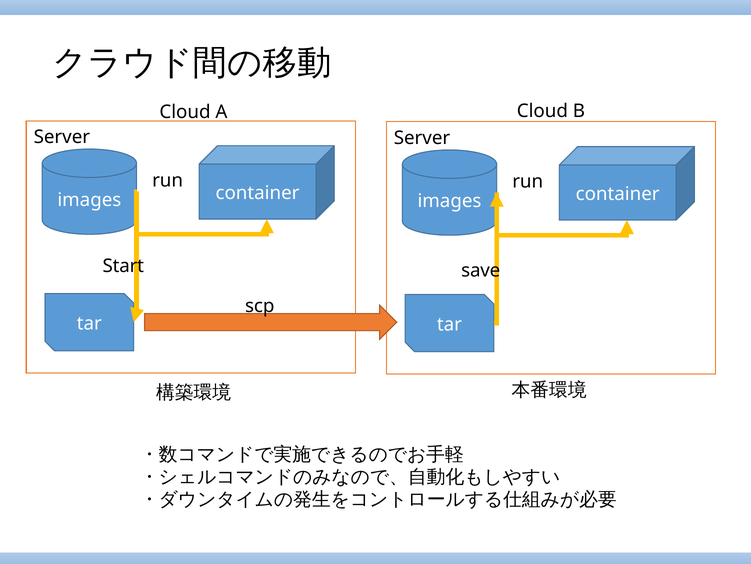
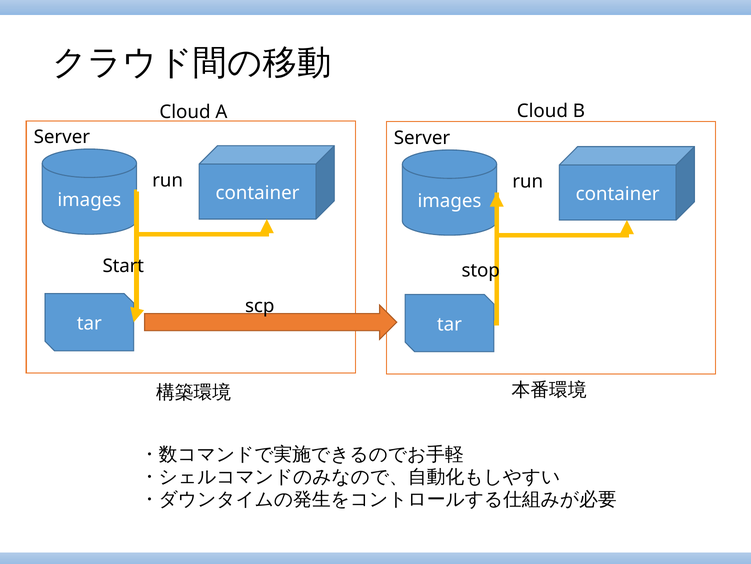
save: save -> stop (481, 270)
